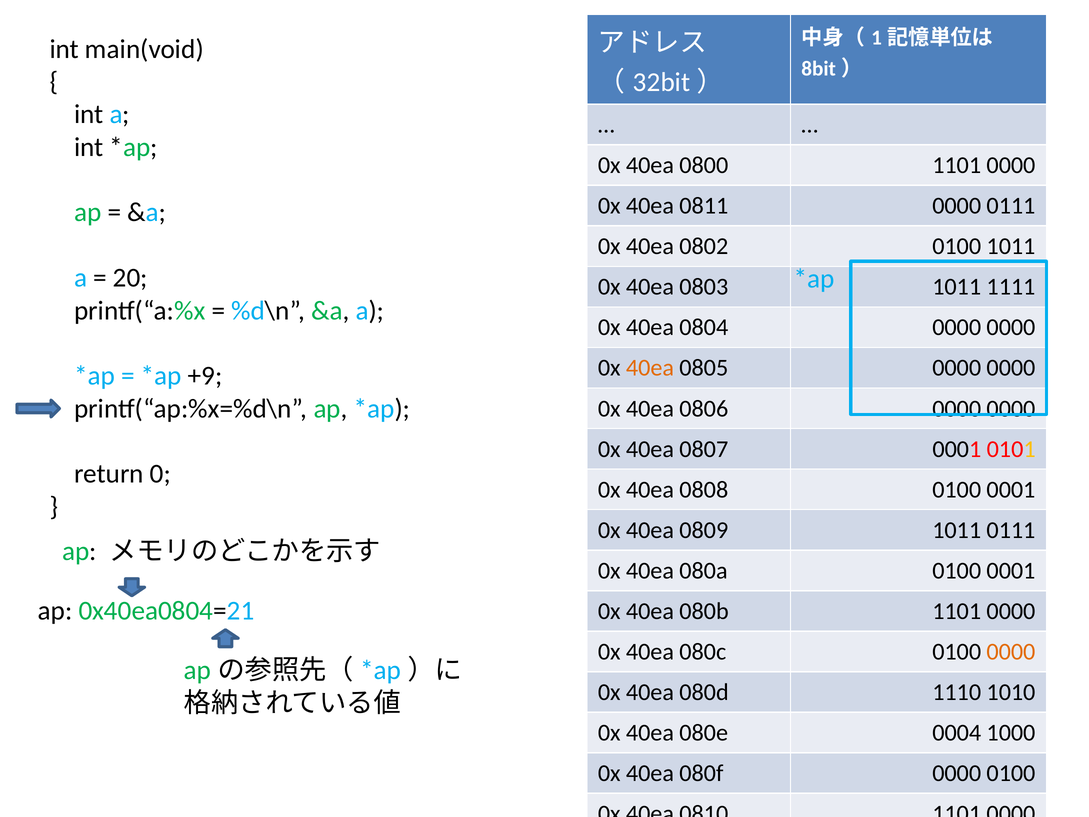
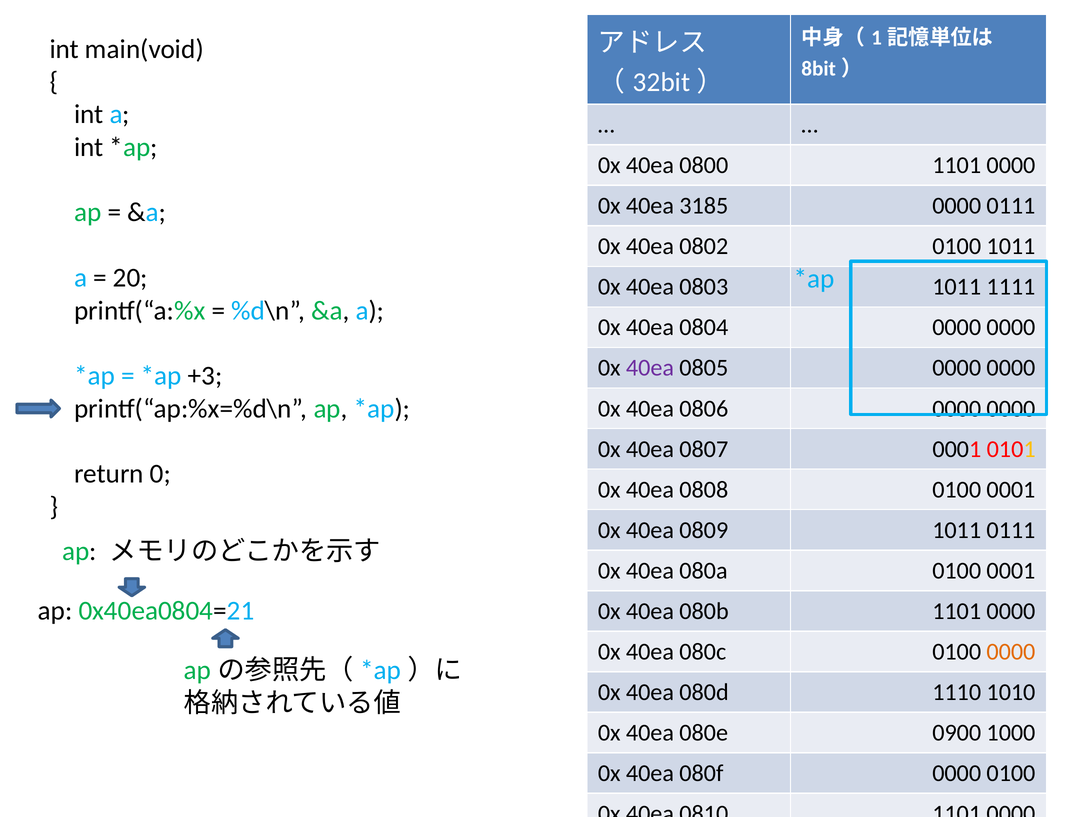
0811: 0811 -> 3185 (704, 206)
40ea colour: orange -> purple (650, 368)
+9: +9 -> +3 (205, 376)
0004: 0004 -> 0900 (957, 733)
